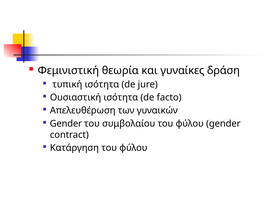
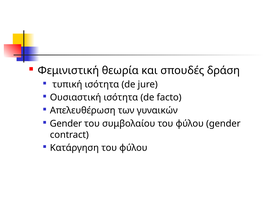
γυναίκες: γυναίκες -> σπουδές (182, 70)
